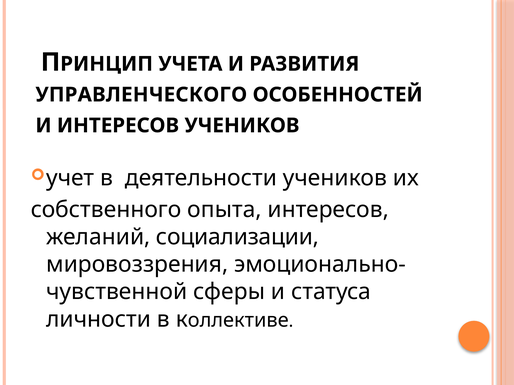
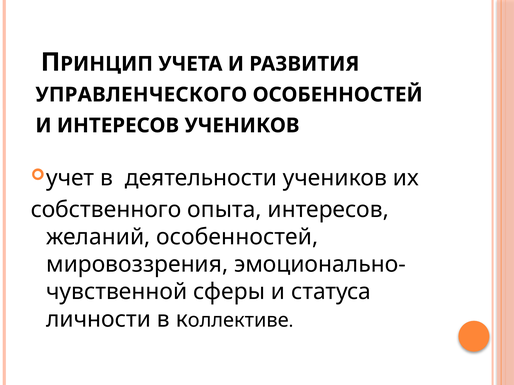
желаний социализации: социализации -> особенностей (237, 237)
